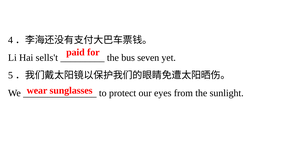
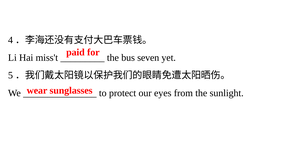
sells't: sells't -> miss't (47, 58)
